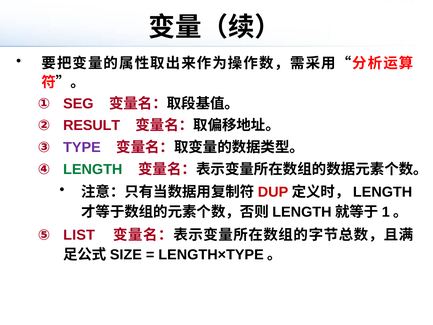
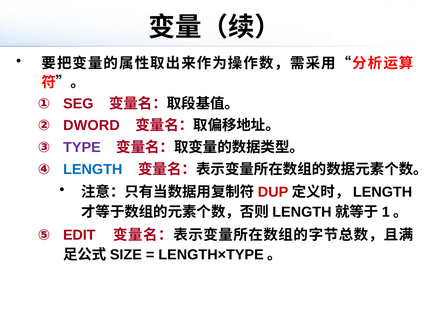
RESULT: RESULT -> DWORD (91, 125)
LENGTH colour: green -> blue (93, 169)
LIST: LIST -> EDIT (79, 235)
